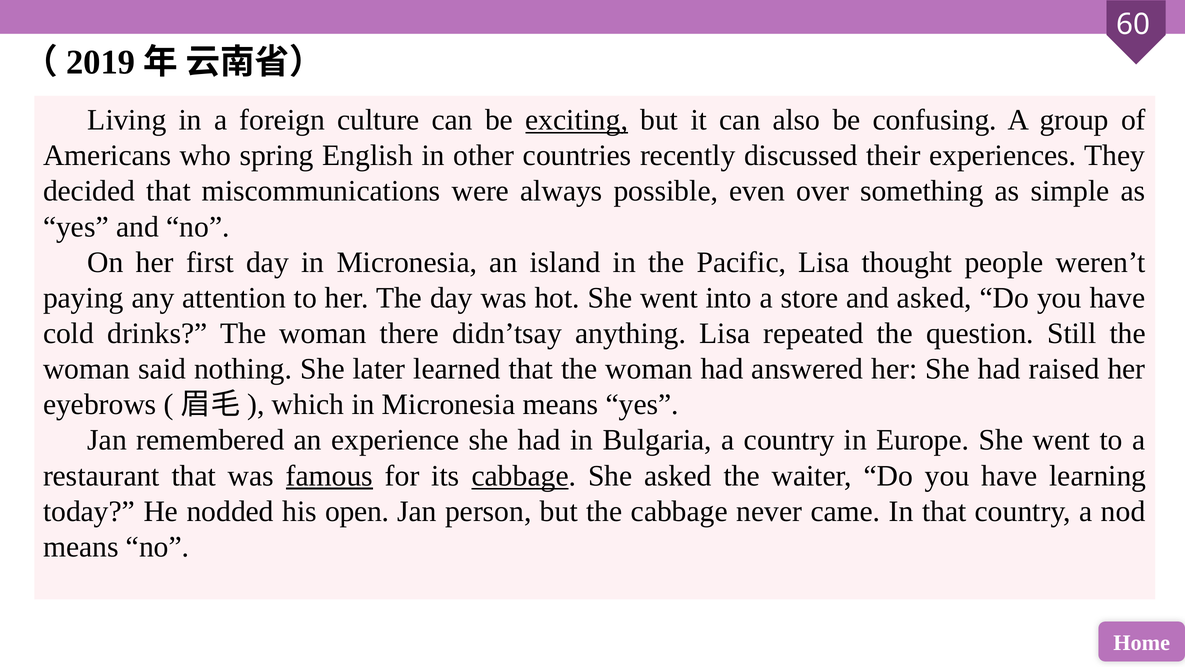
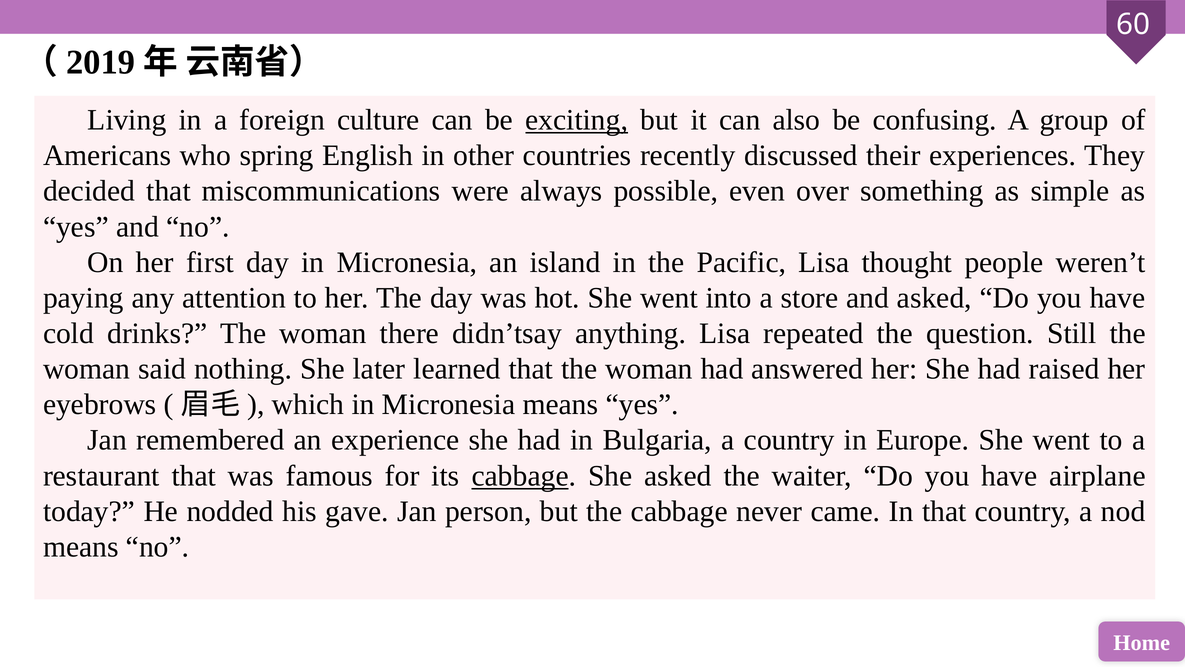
famous underline: present -> none (329, 475)
learning: learning -> airplane (1098, 475)
open: open -> gave (357, 511)
